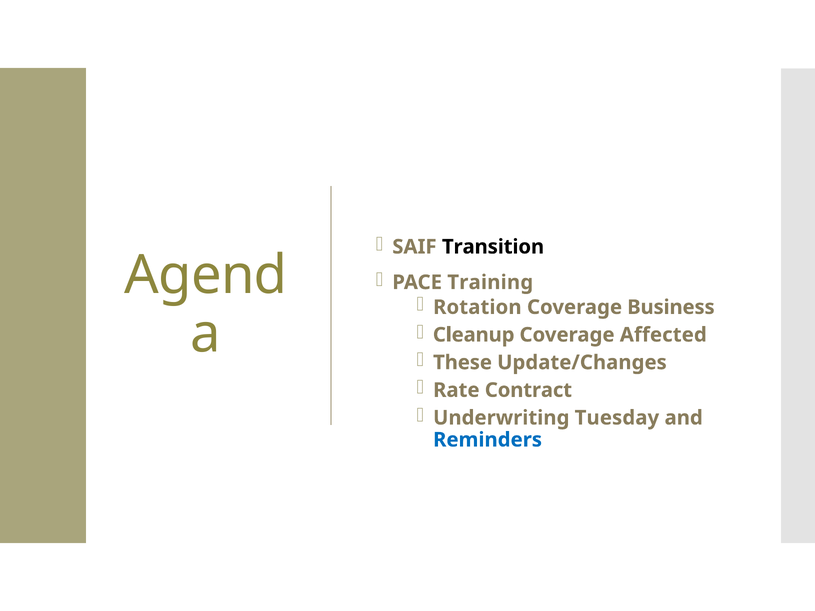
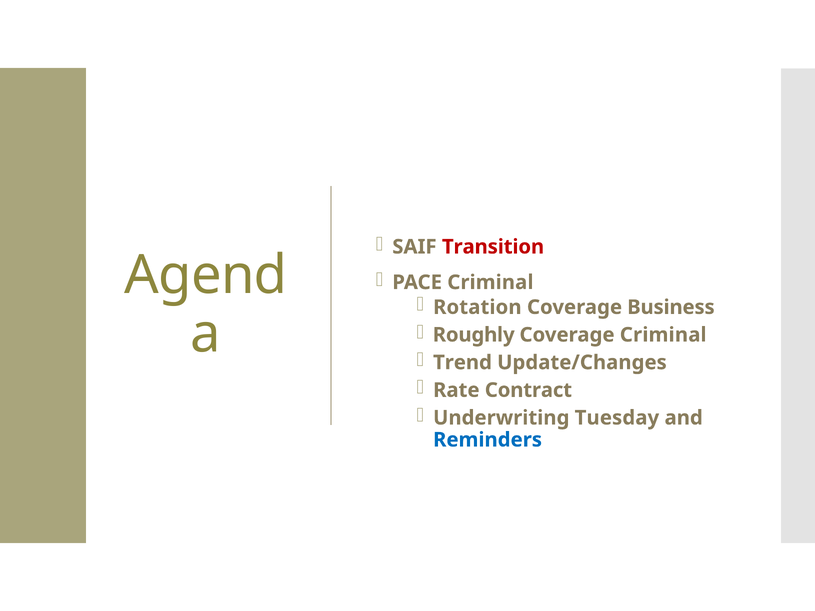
Transition colour: black -> red (493, 247)
PACE Training: Training -> Criminal (490, 283)
Cleanup: Cleanup -> Roughly (474, 335)
Coverage Affected: Affected -> Criminal (663, 335)
These: These -> Trend (462, 363)
